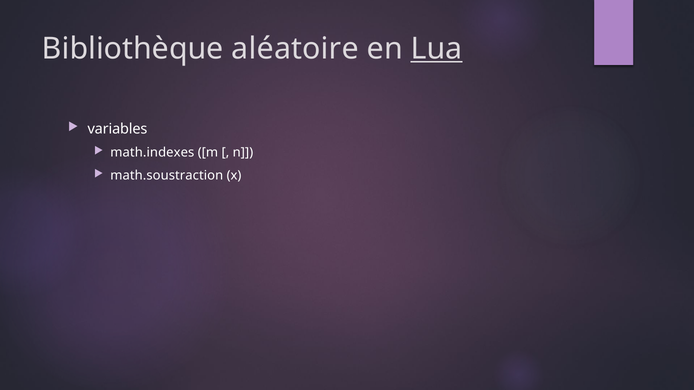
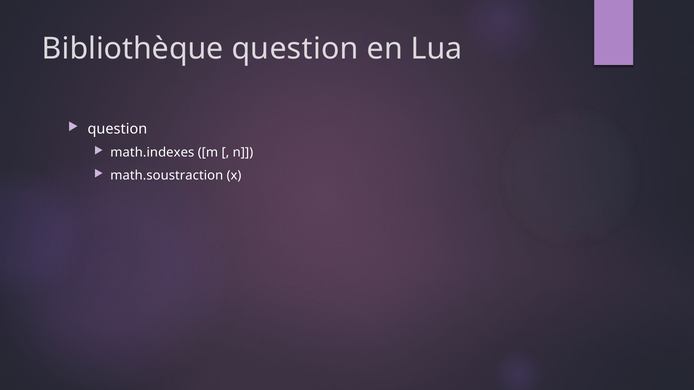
Bibliothèque aléatoire: aléatoire -> question (295, 49)
Lua underline: present -> none (437, 49)
variables: variables -> question (117, 129)
